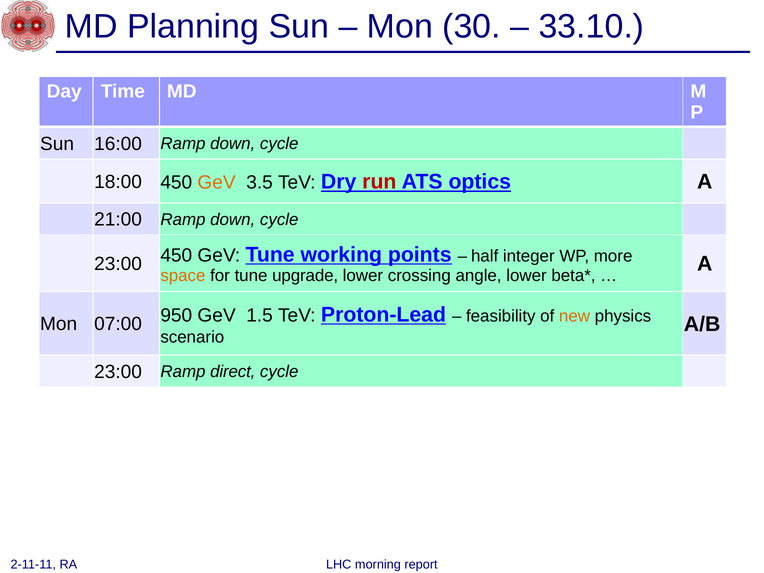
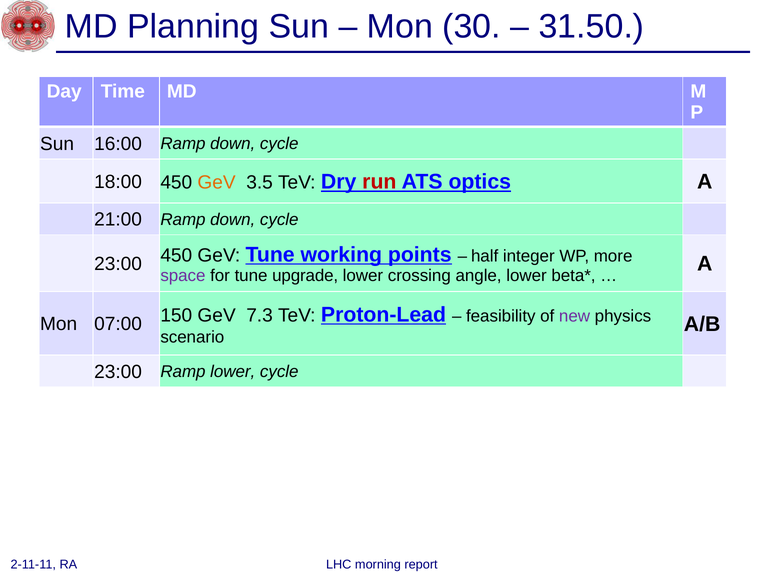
33.10: 33.10 -> 31.50 (591, 26)
space colour: orange -> purple (183, 276)
950: 950 -> 150 (176, 315)
1.5: 1.5 -> 7.3 (260, 315)
new colour: orange -> purple (575, 316)
Ramp direct: direct -> lower (233, 372)
